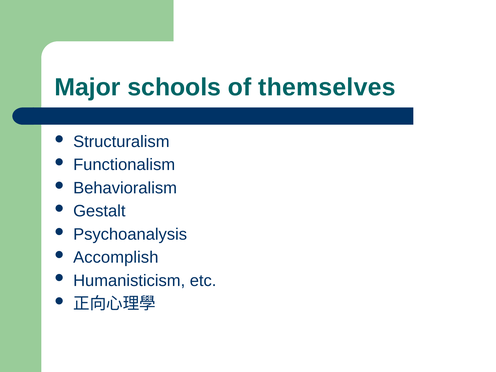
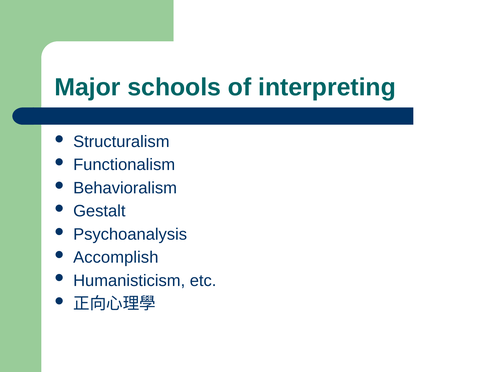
themselves: themselves -> interpreting (327, 87)
